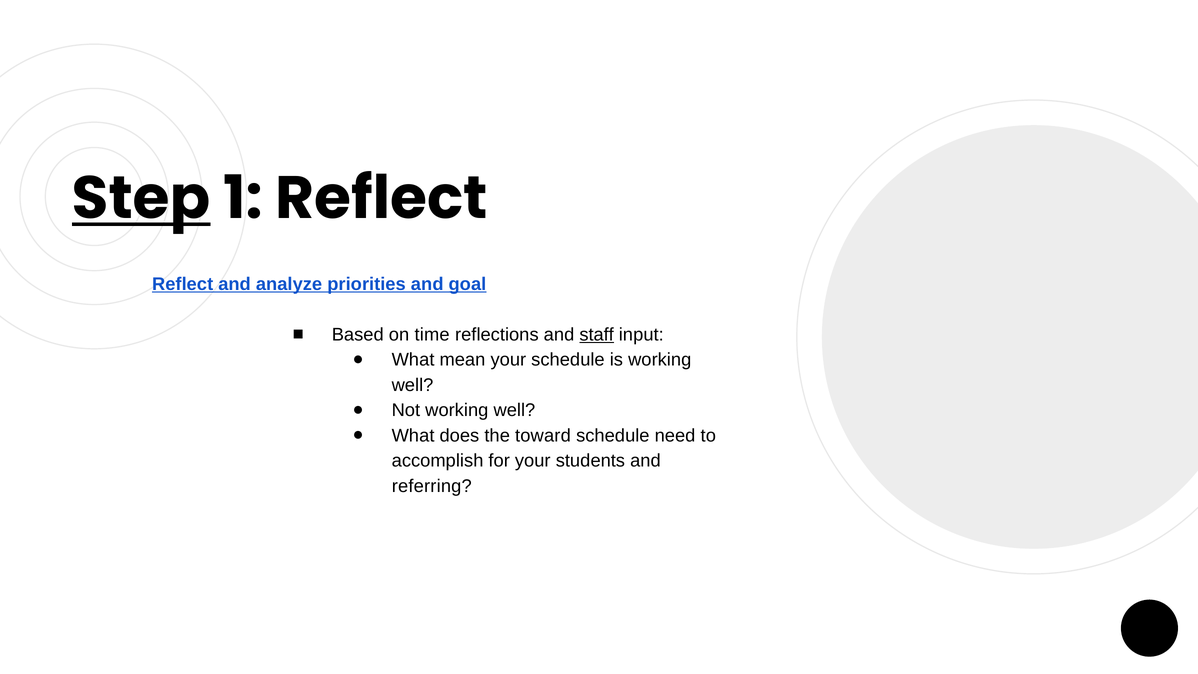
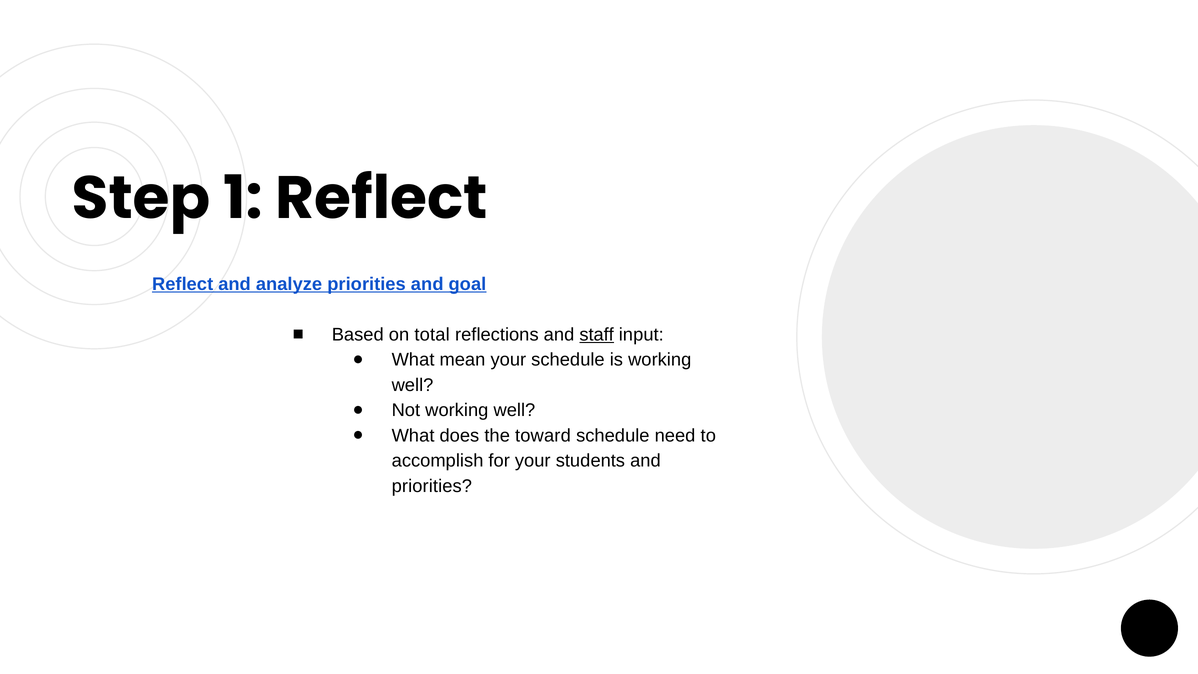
Step underline: present -> none (141, 199)
time: time -> total (432, 334)
referring: referring -> priorities (432, 486)
